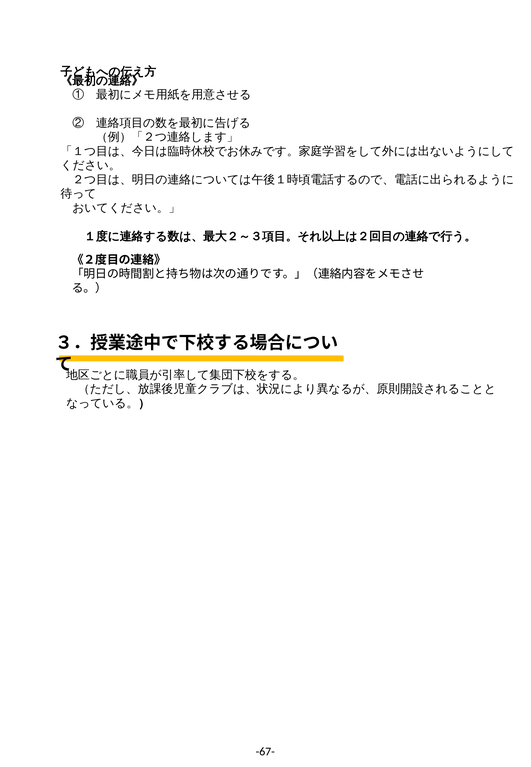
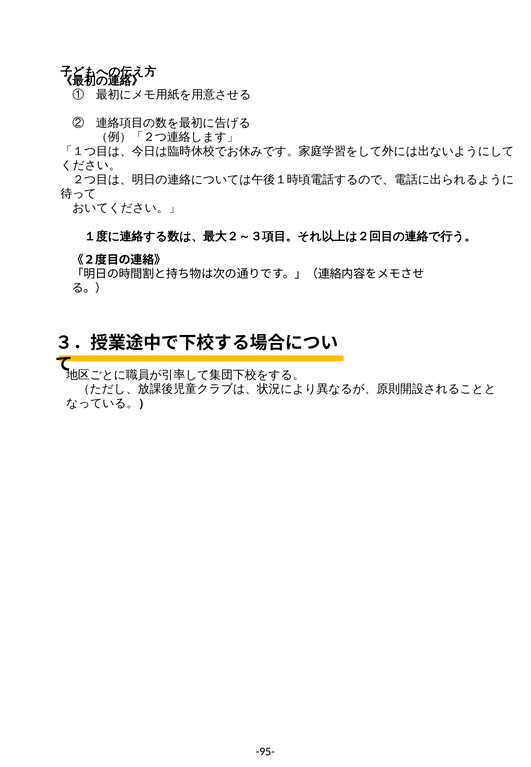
-67-: -67- -> -95- (265, 752)
